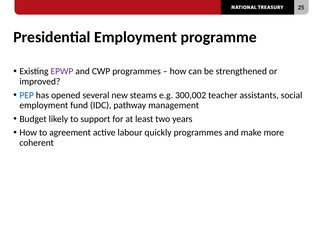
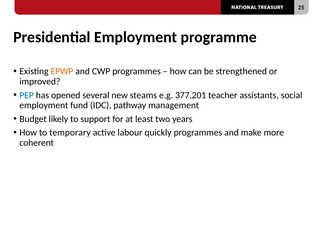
EPWP colour: purple -> orange (62, 71)
300,002: 300,002 -> 377,201 (191, 95)
agreement: agreement -> temporary (70, 132)
